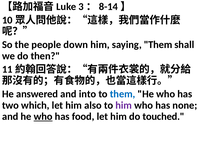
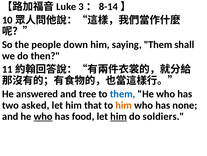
into: into -> tree (88, 94)
which: which -> asked (35, 105)
also: also -> that (93, 105)
him colour: purple -> orange (124, 105)
him underline: none -> present (119, 116)
touched: touched -> soldiers (163, 116)
